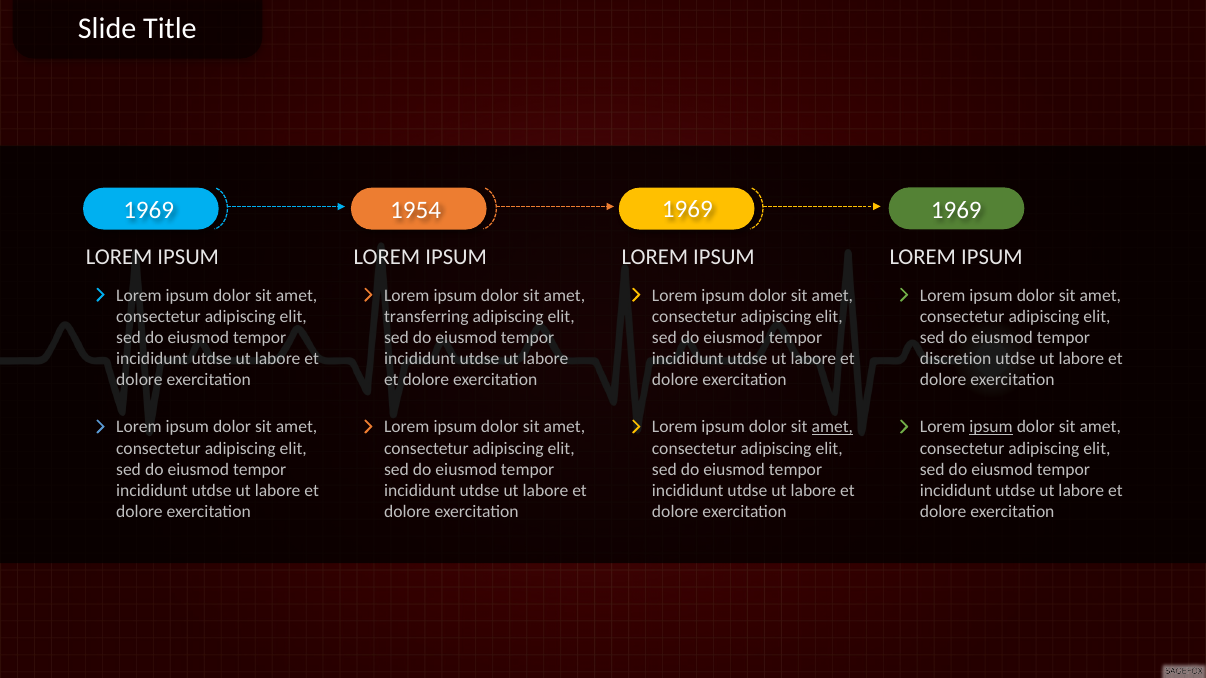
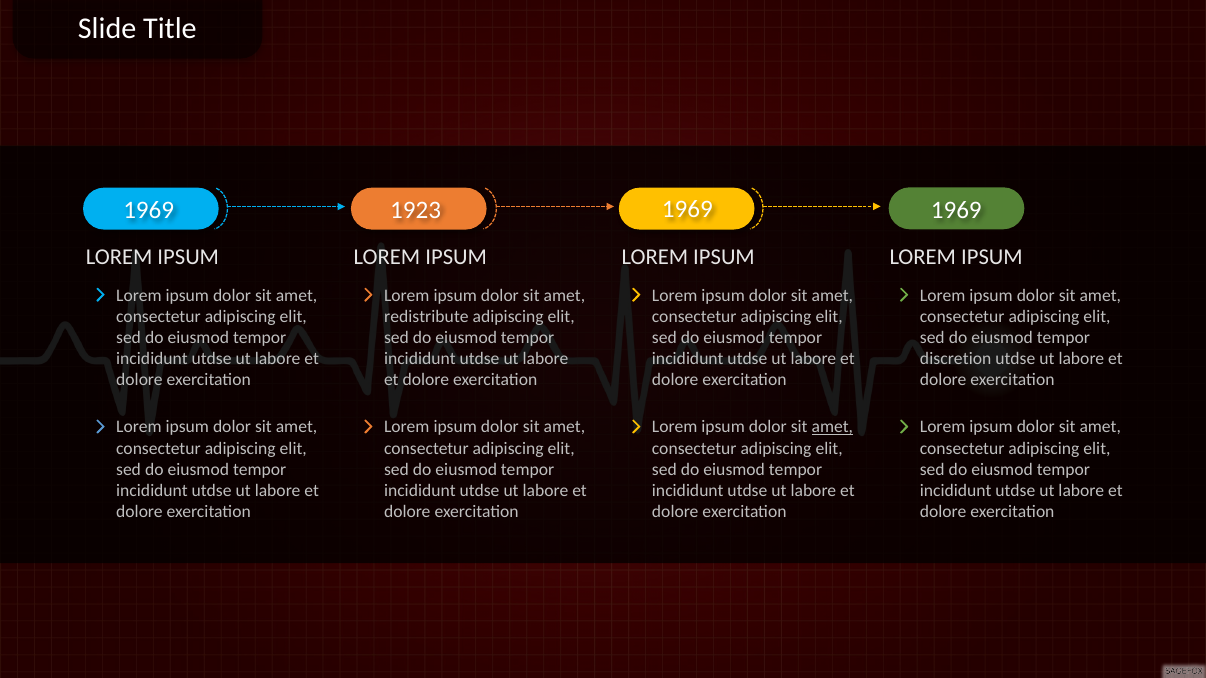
1954: 1954 -> 1923 (416, 211)
transferring: transferring -> redistribute (426, 317)
ipsum underline: present -> none (991, 427)
